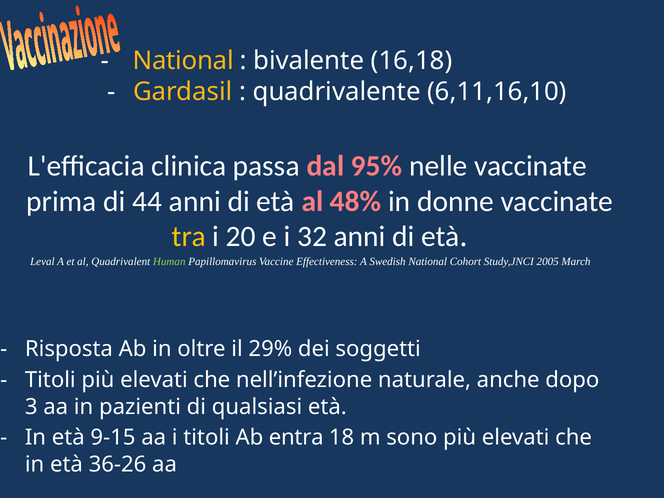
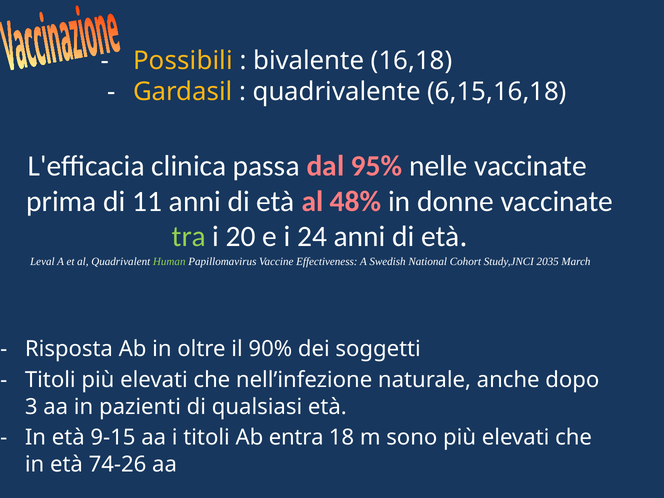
National: National -> Possibili (183, 61)
6,11,16,10: 6,11,16,10 -> 6,15,16,18 (497, 92)
44: 44 -> 11 (147, 201)
tra colour: yellow -> light green (189, 237)
32: 32 -> 24 (312, 237)
2005: 2005 -> 2035 (548, 262)
29%: 29% -> 90% (270, 349)
36-26: 36-26 -> 74-26 (117, 464)
